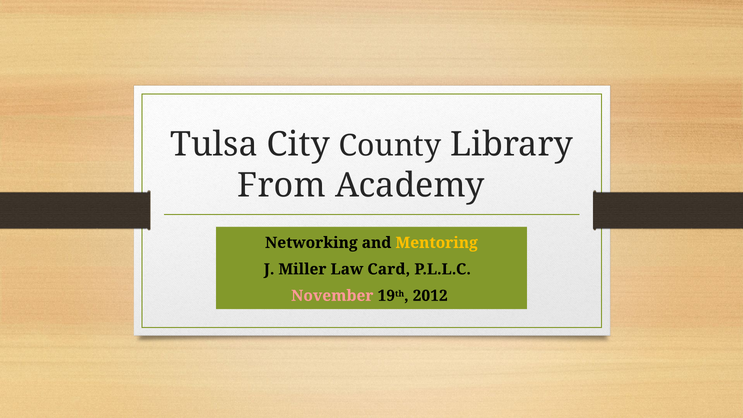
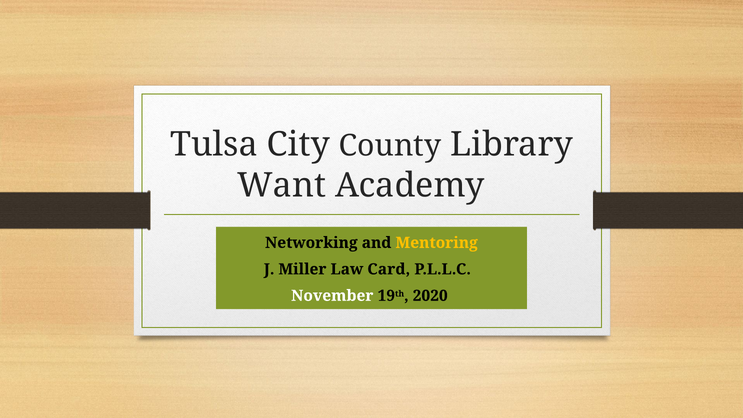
From: From -> Want (282, 186)
November colour: pink -> white (332, 296)
2012: 2012 -> 2020 (430, 296)
